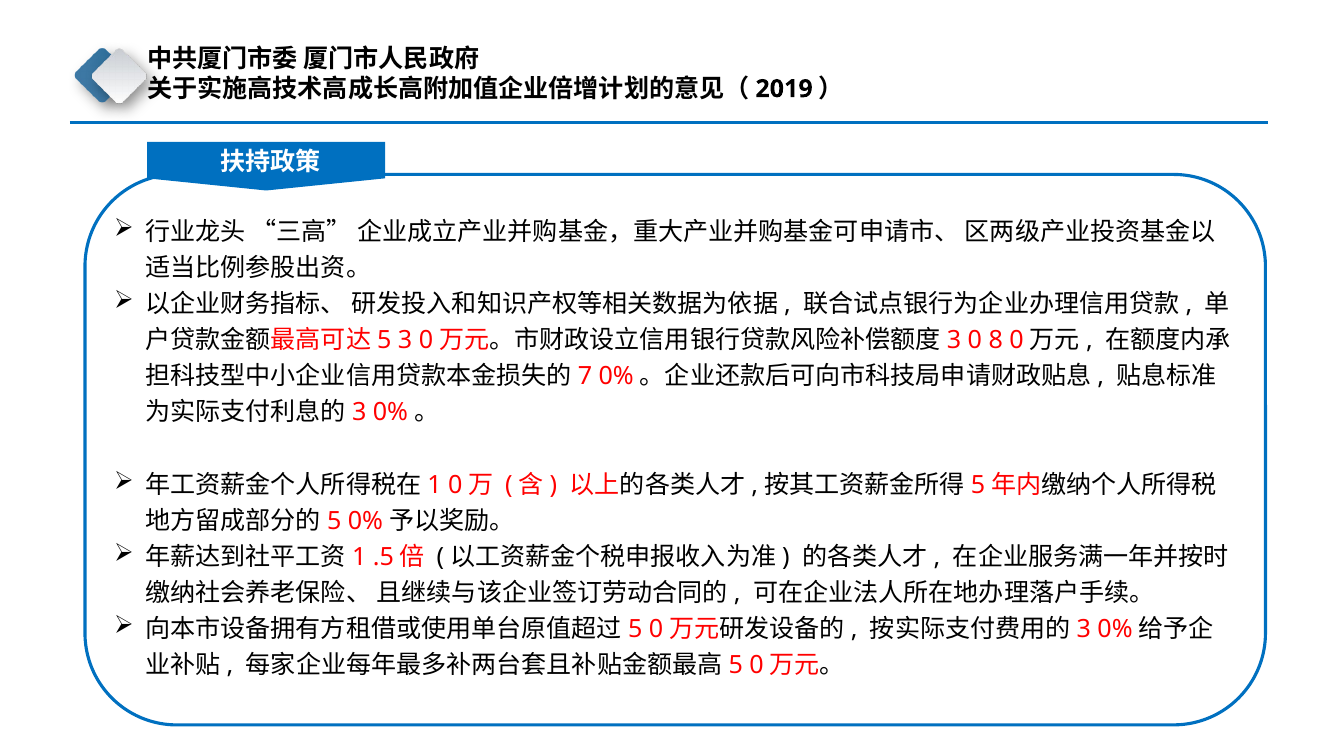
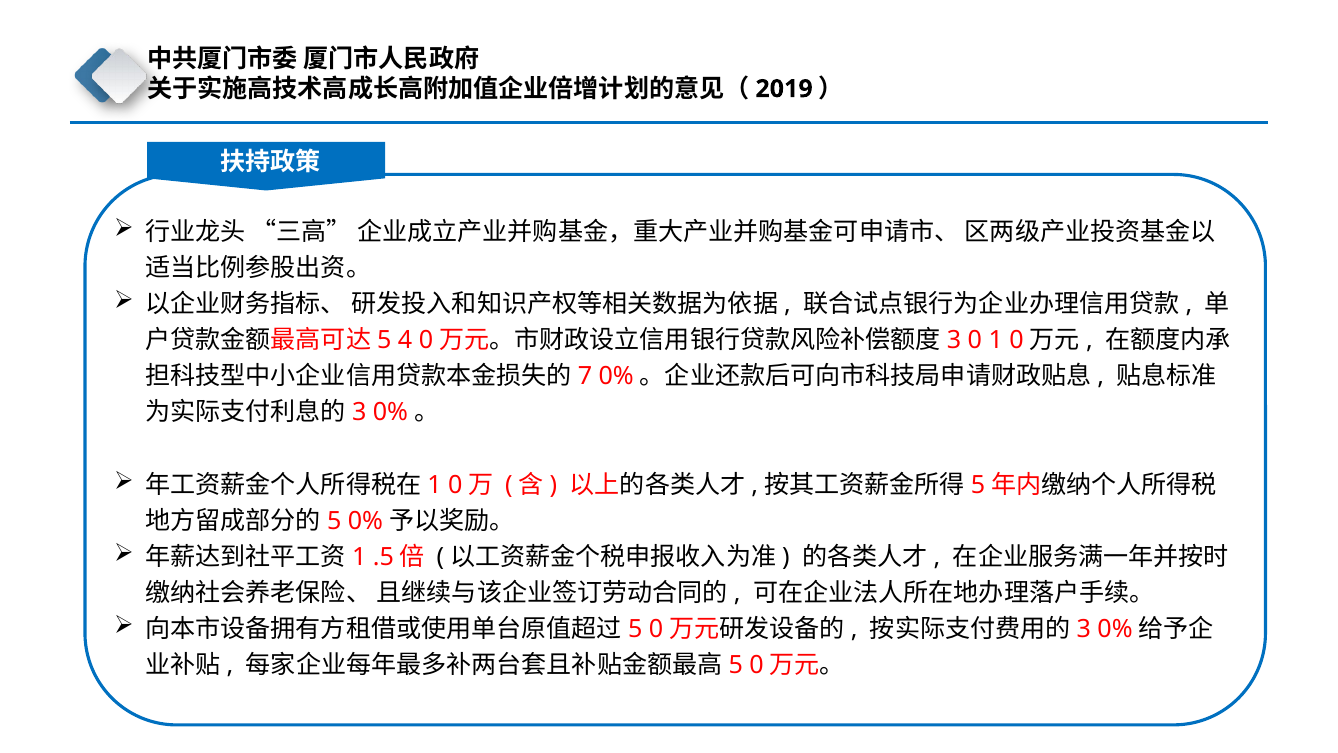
3: 3 -> 4 (405, 340)
8: 8 -> 1 (996, 340)
